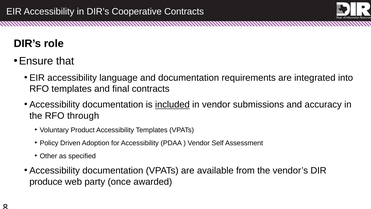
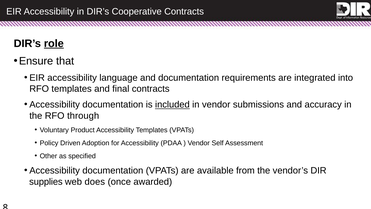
role underline: none -> present (54, 43)
produce: produce -> supplies (46, 182)
party: party -> does (95, 182)
